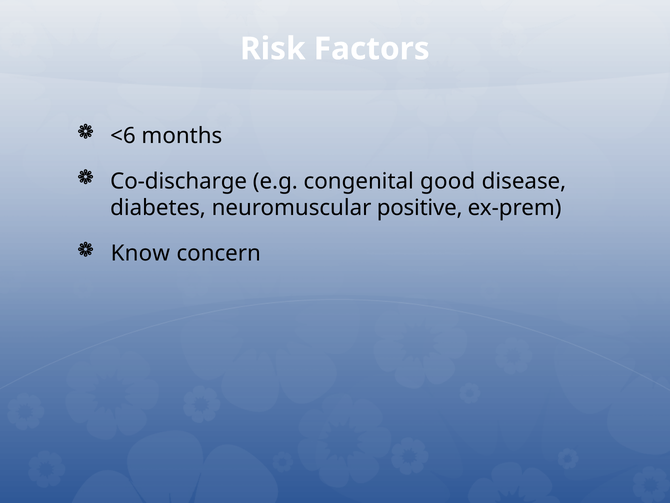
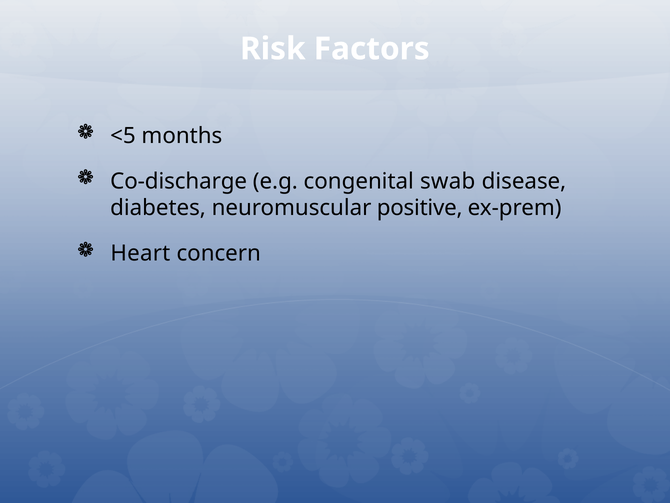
<6: <6 -> <5 (123, 136)
good: good -> swab (448, 181)
Know: Know -> Heart (140, 253)
